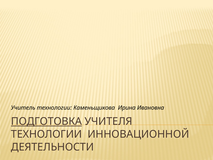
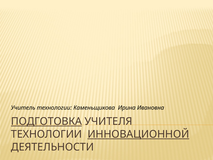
ИННОВАЦИОННОЙ underline: none -> present (138, 134)
